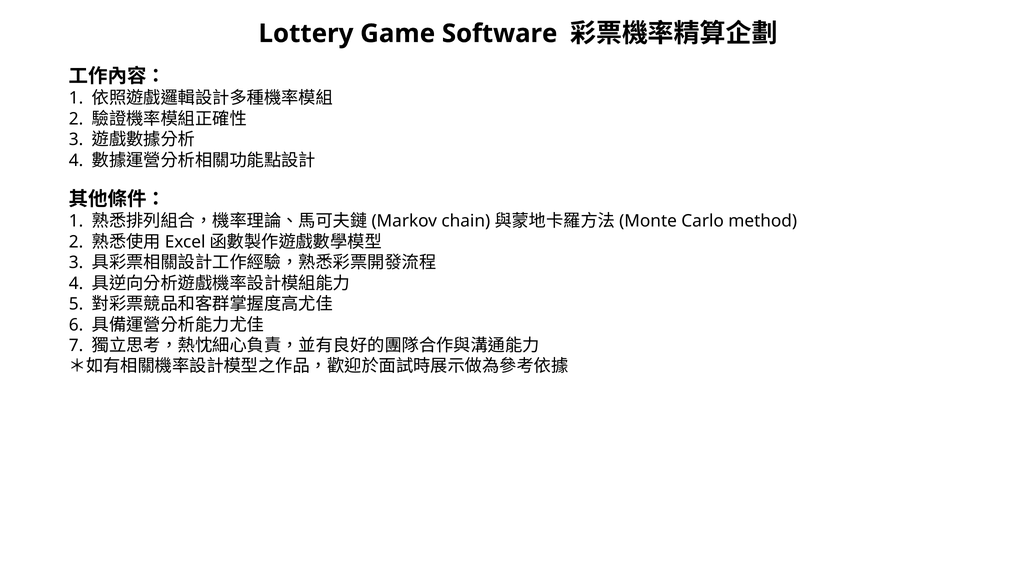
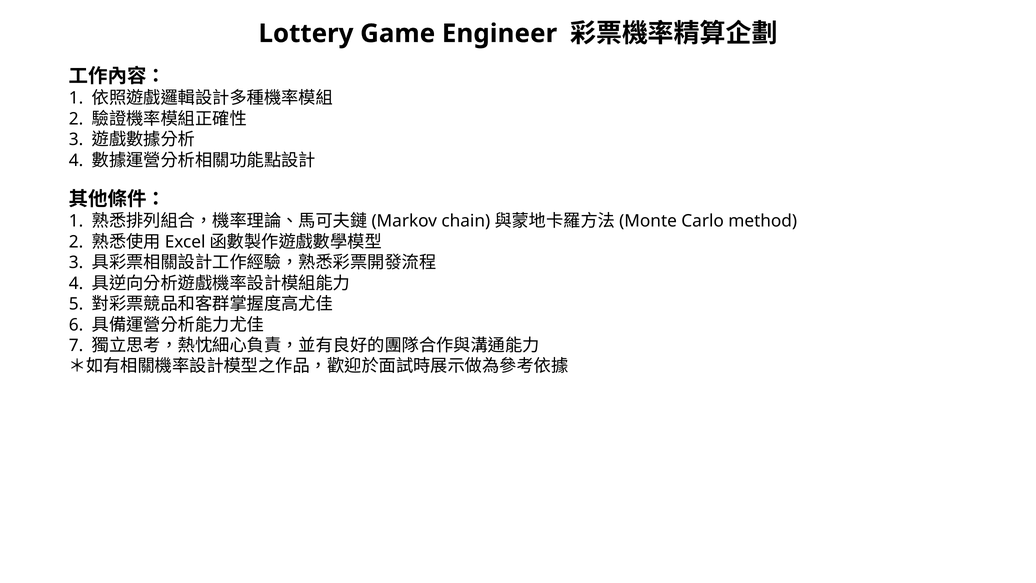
Software: Software -> Engineer (500, 34)
